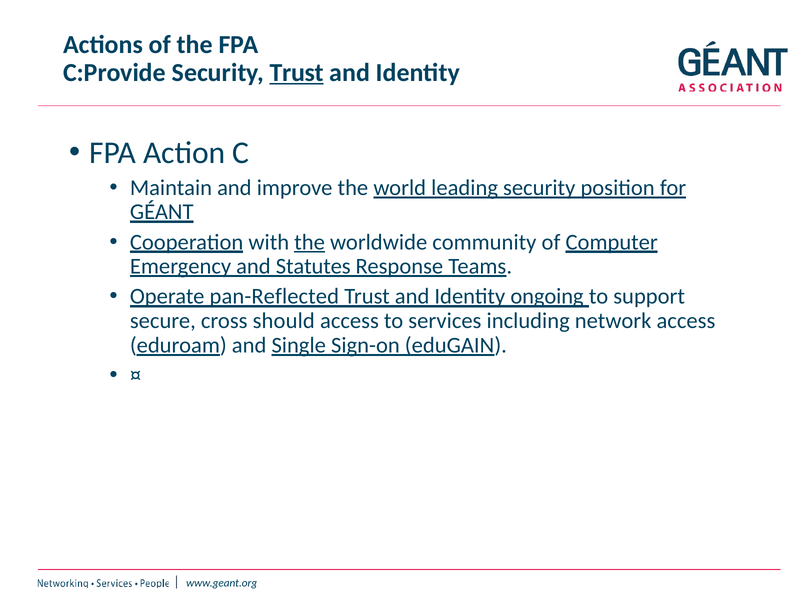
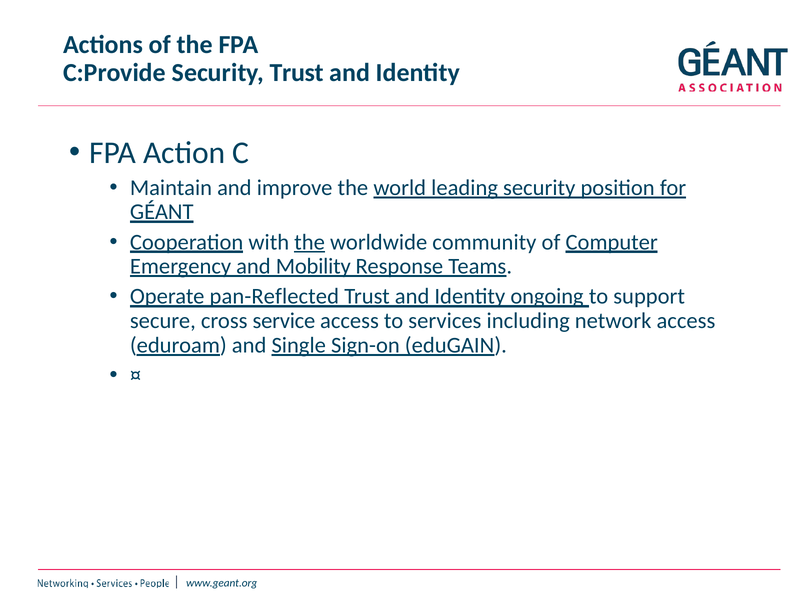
Trust underline: present -> none (297, 73)
Statutes: Statutes -> Mobility (313, 266)
should: should -> service (284, 321)
